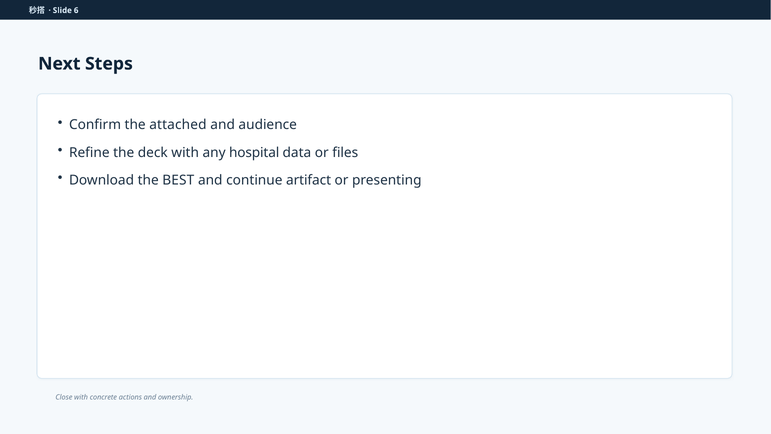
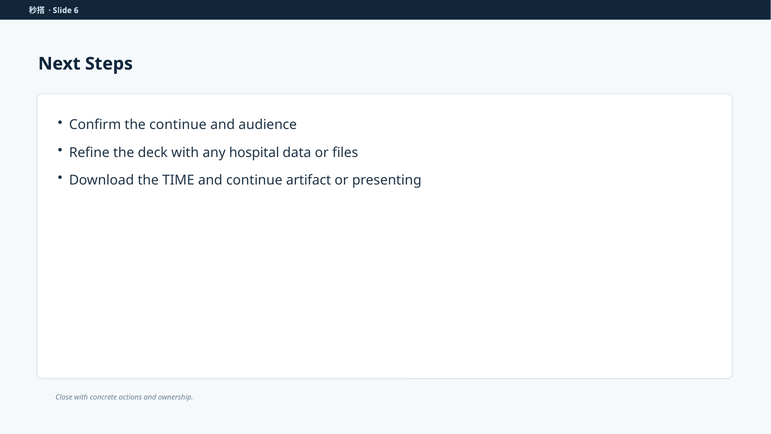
the attached: attached -> continue (178, 125)
BEST: BEST -> TIME (178, 180)
